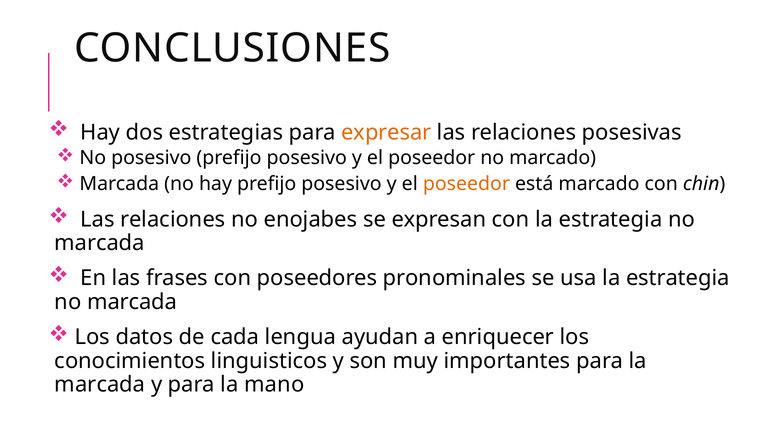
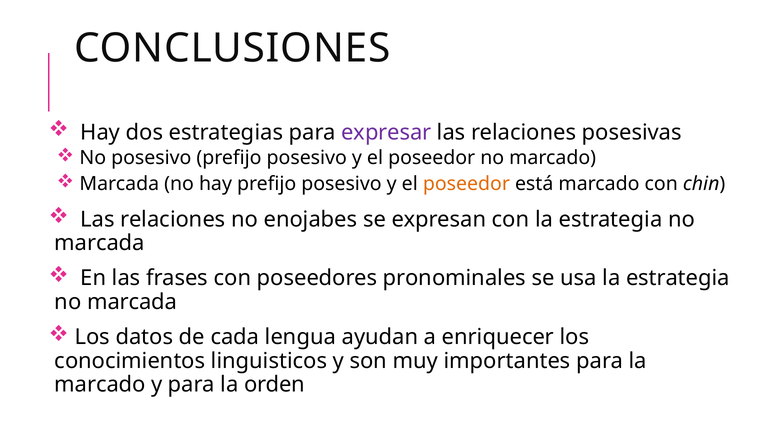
expresar colour: orange -> purple (386, 132)
marcada: marcada -> marcado (100, 385)
mano: mano -> orden (275, 385)
